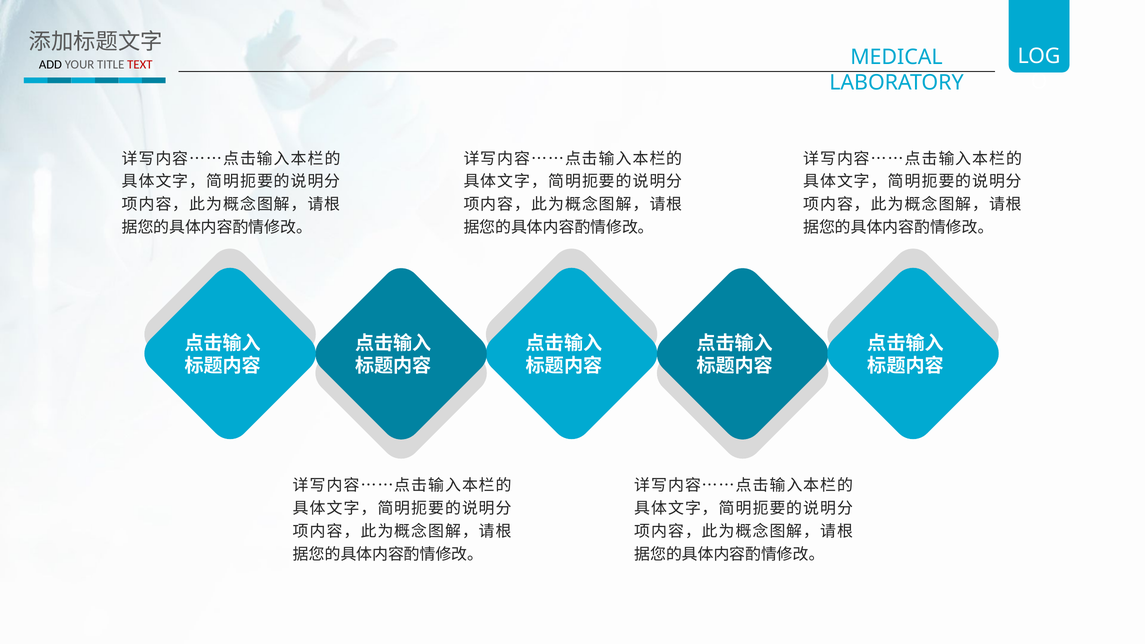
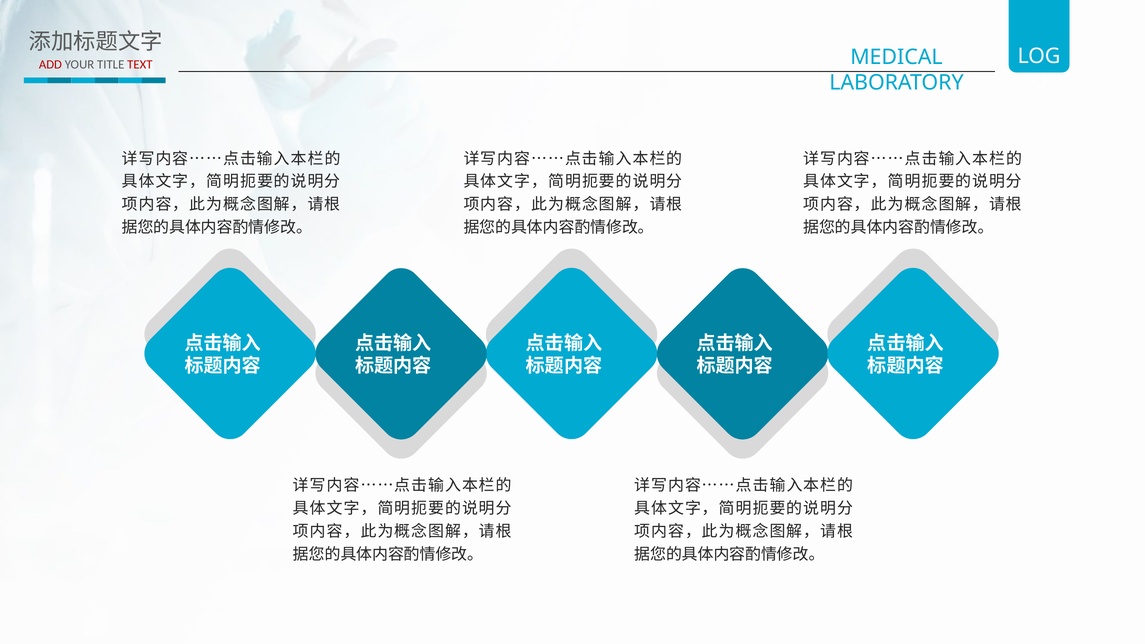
ADD colour: black -> red (50, 65)
